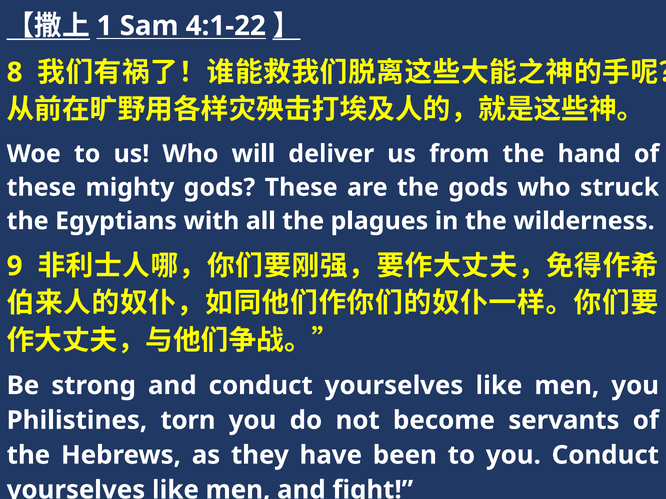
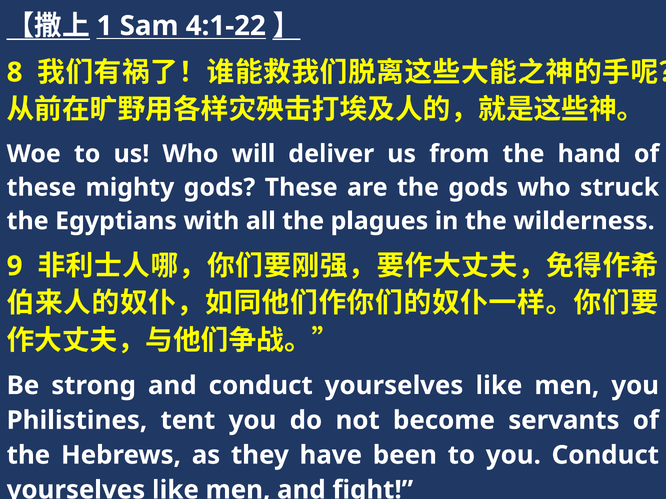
torn: torn -> tent (188, 421)
